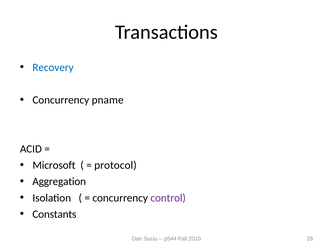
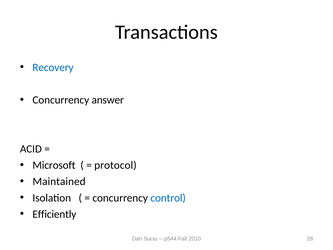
pname: pname -> answer (108, 100)
Aggregation: Aggregation -> Maintained (59, 181)
control colour: purple -> blue (168, 198)
Constants: Constants -> Efficiently (54, 214)
